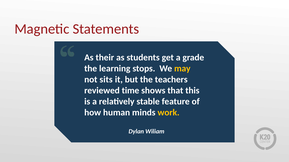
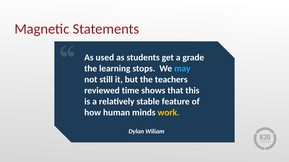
their: their -> used (105, 58)
may colour: yellow -> light blue (182, 69)
sits: sits -> still (106, 80)
